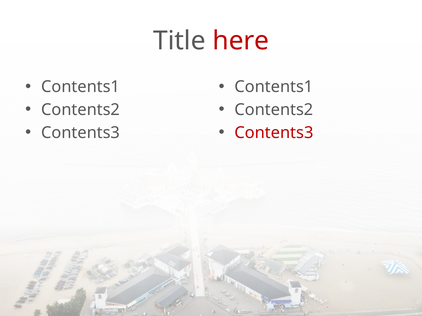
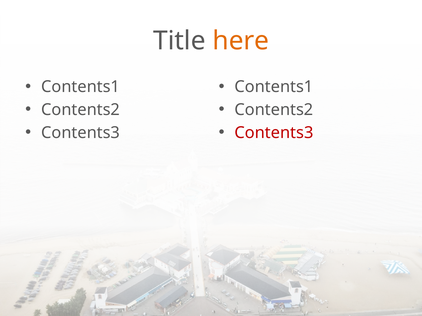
here colour: red -> orange (241, 41)
